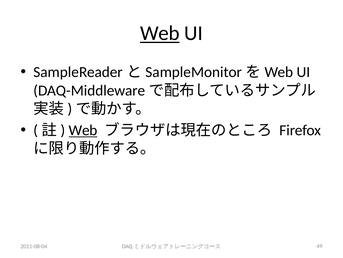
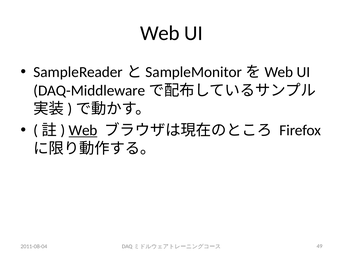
Web underline: present -> none (160, 33)
